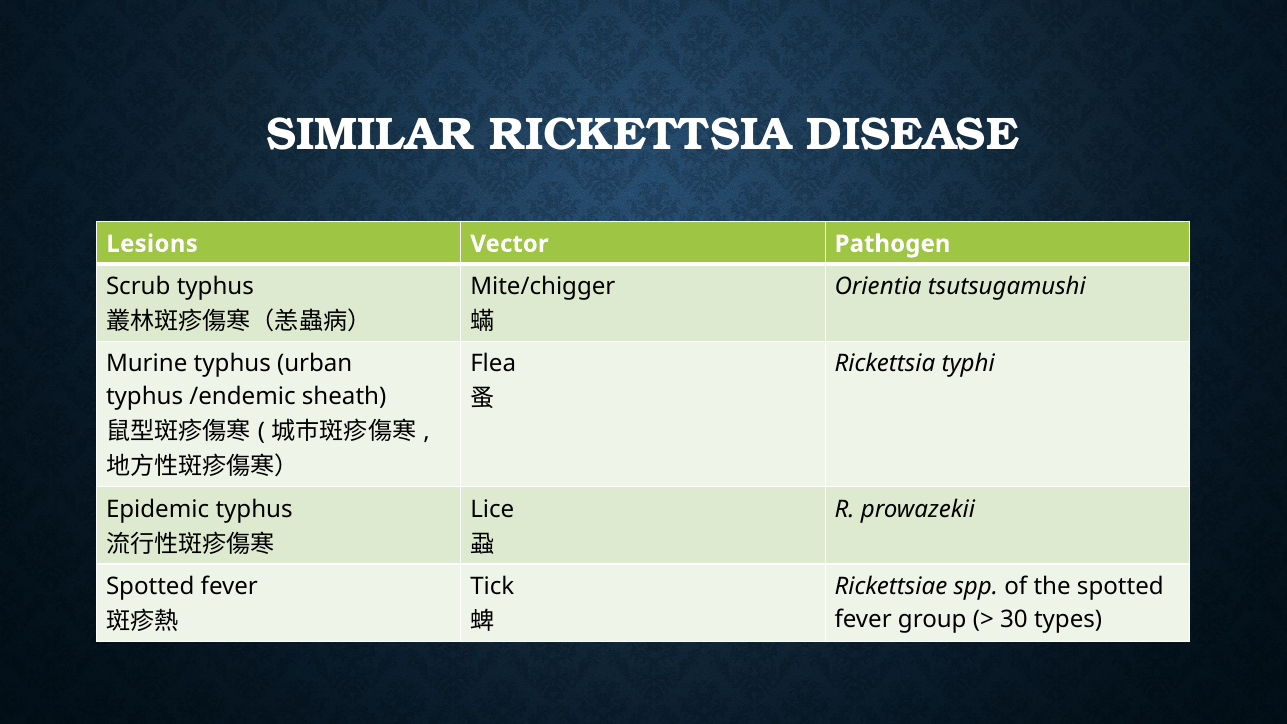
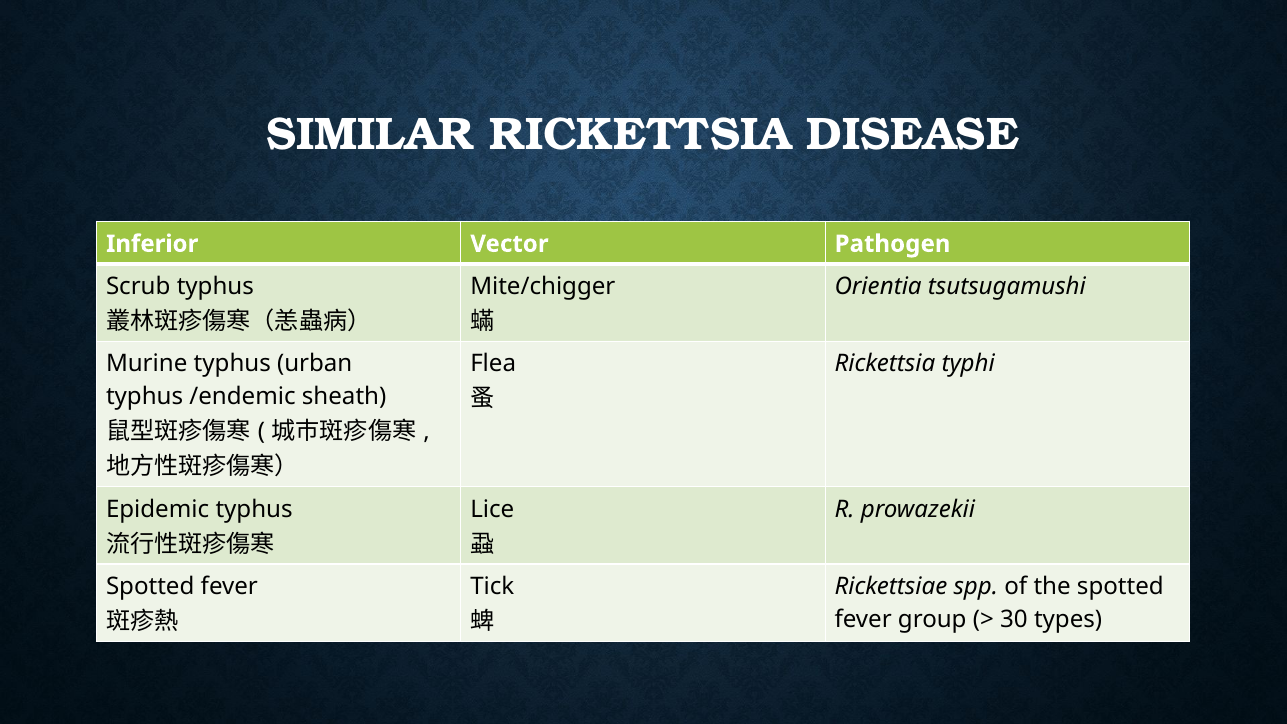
Lesions: Lesions -> Inferior (152, 244)
